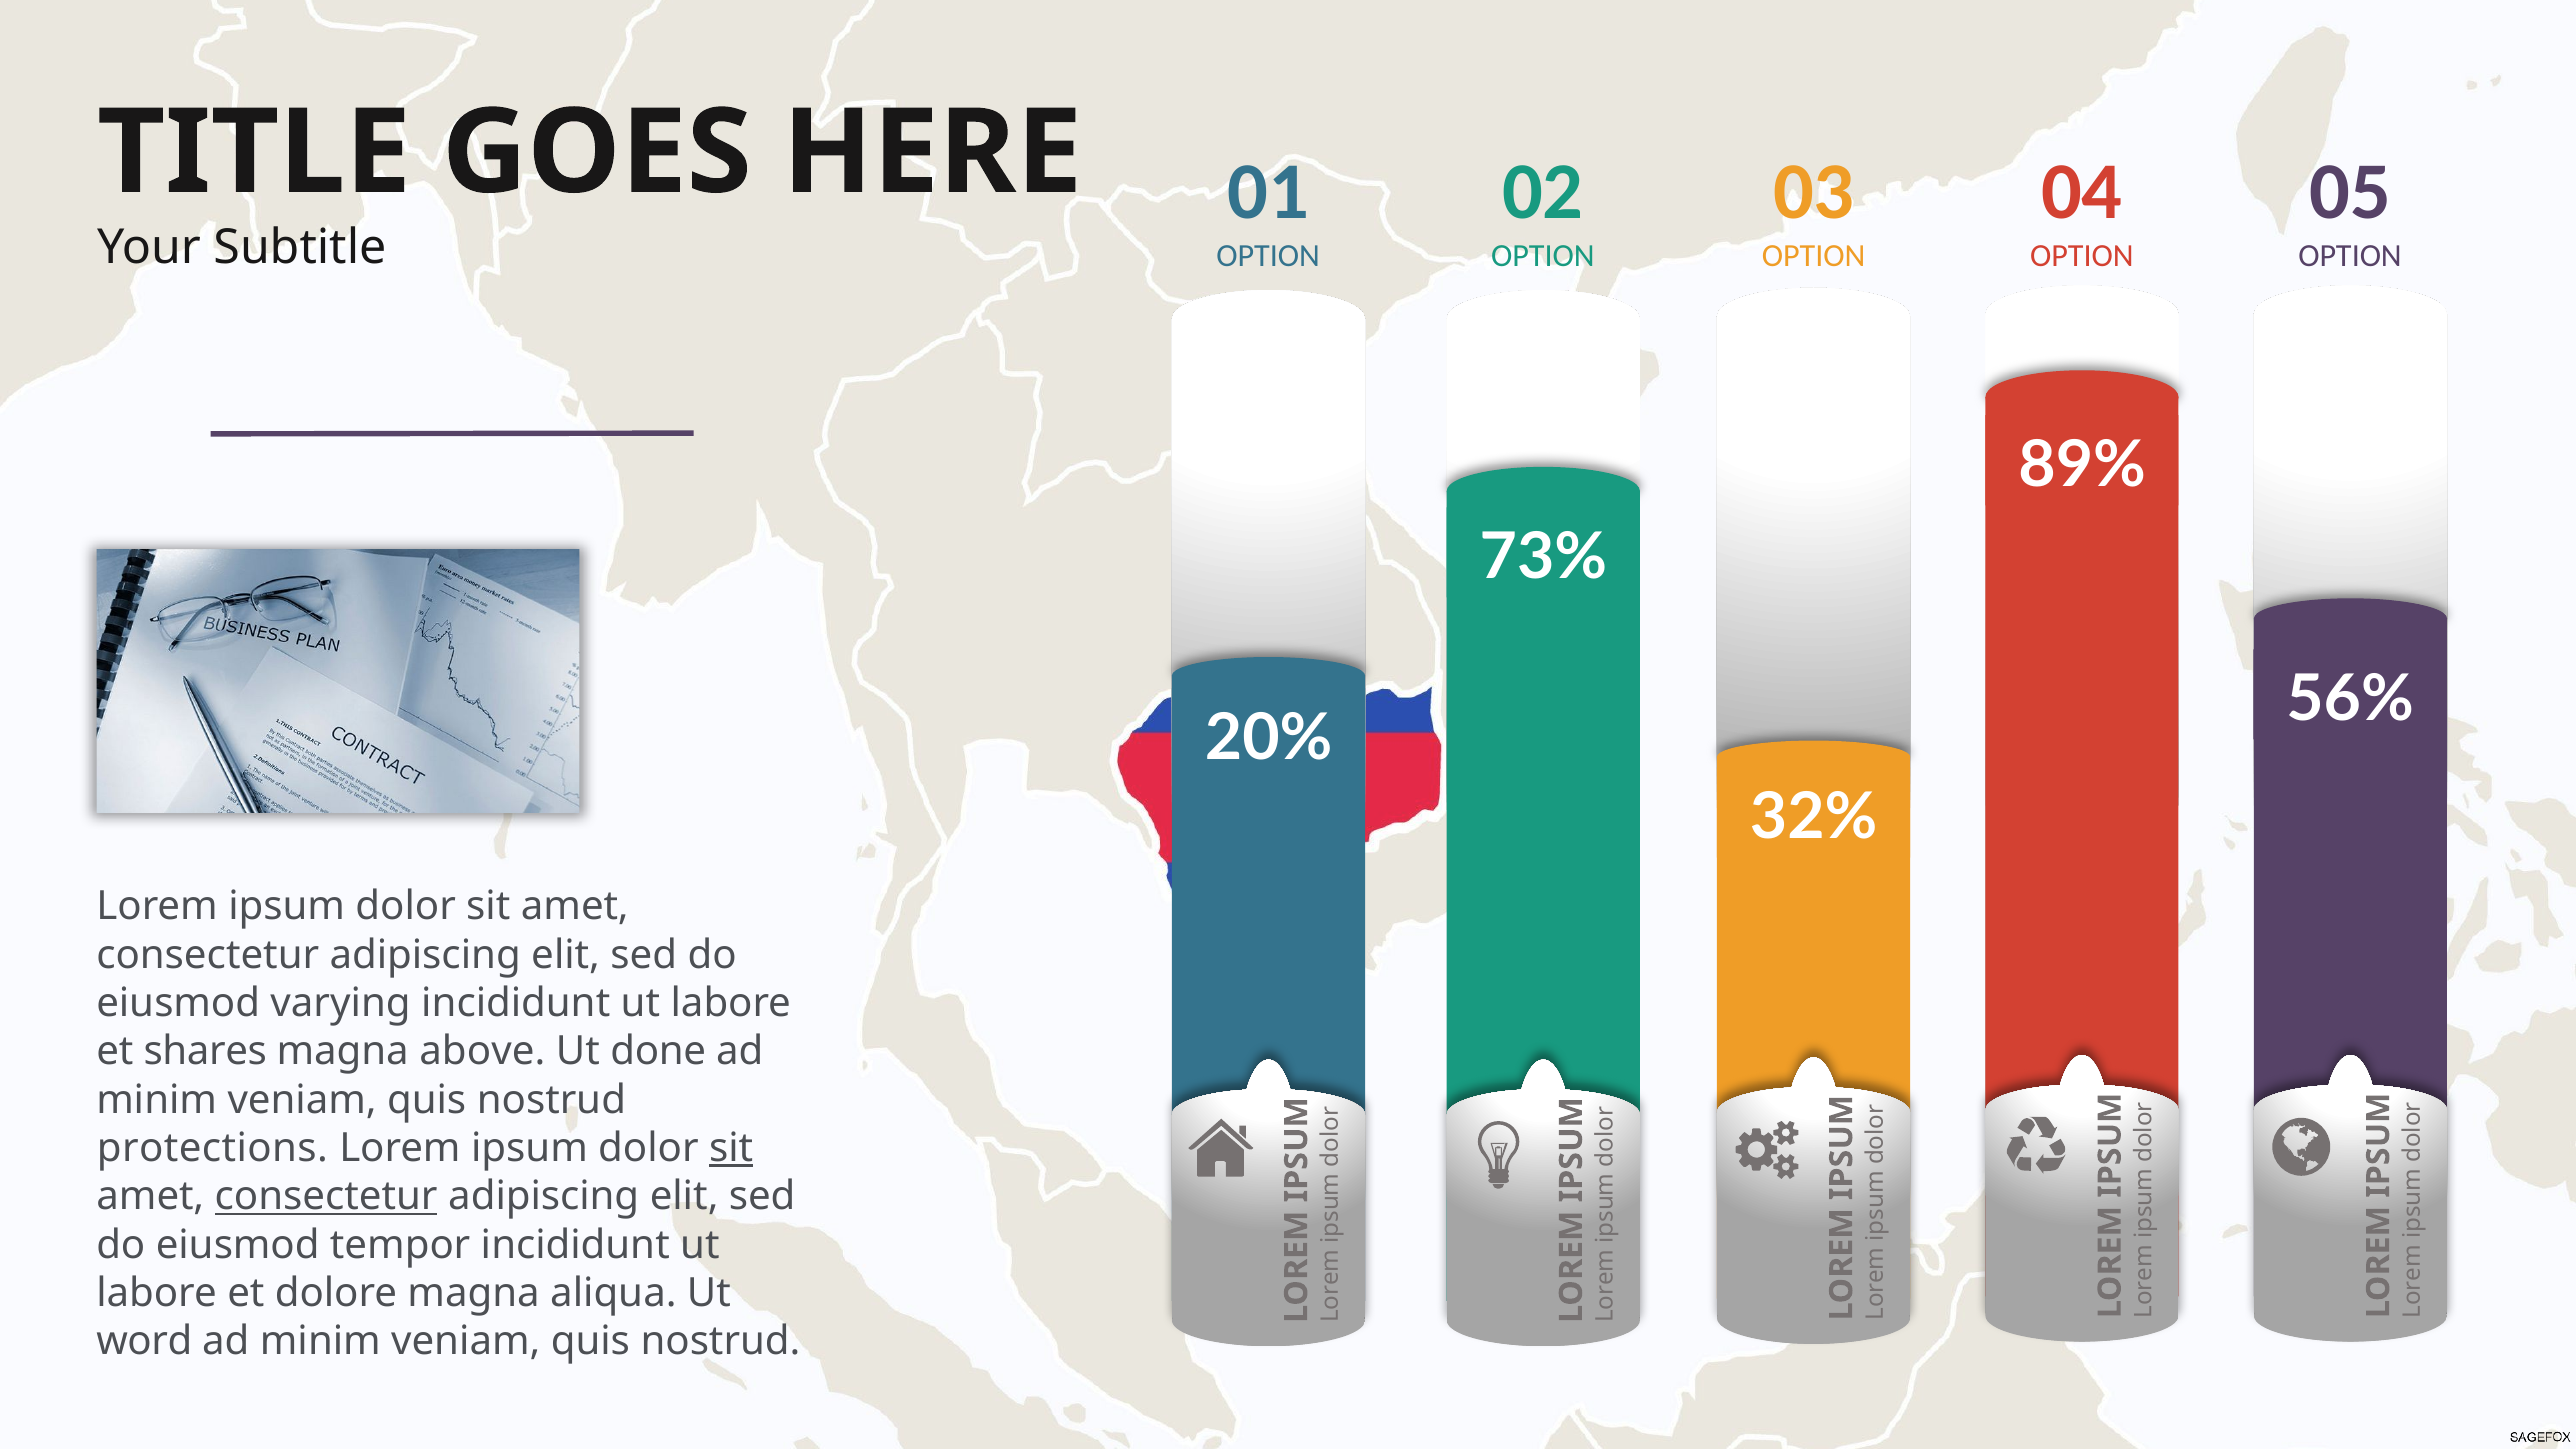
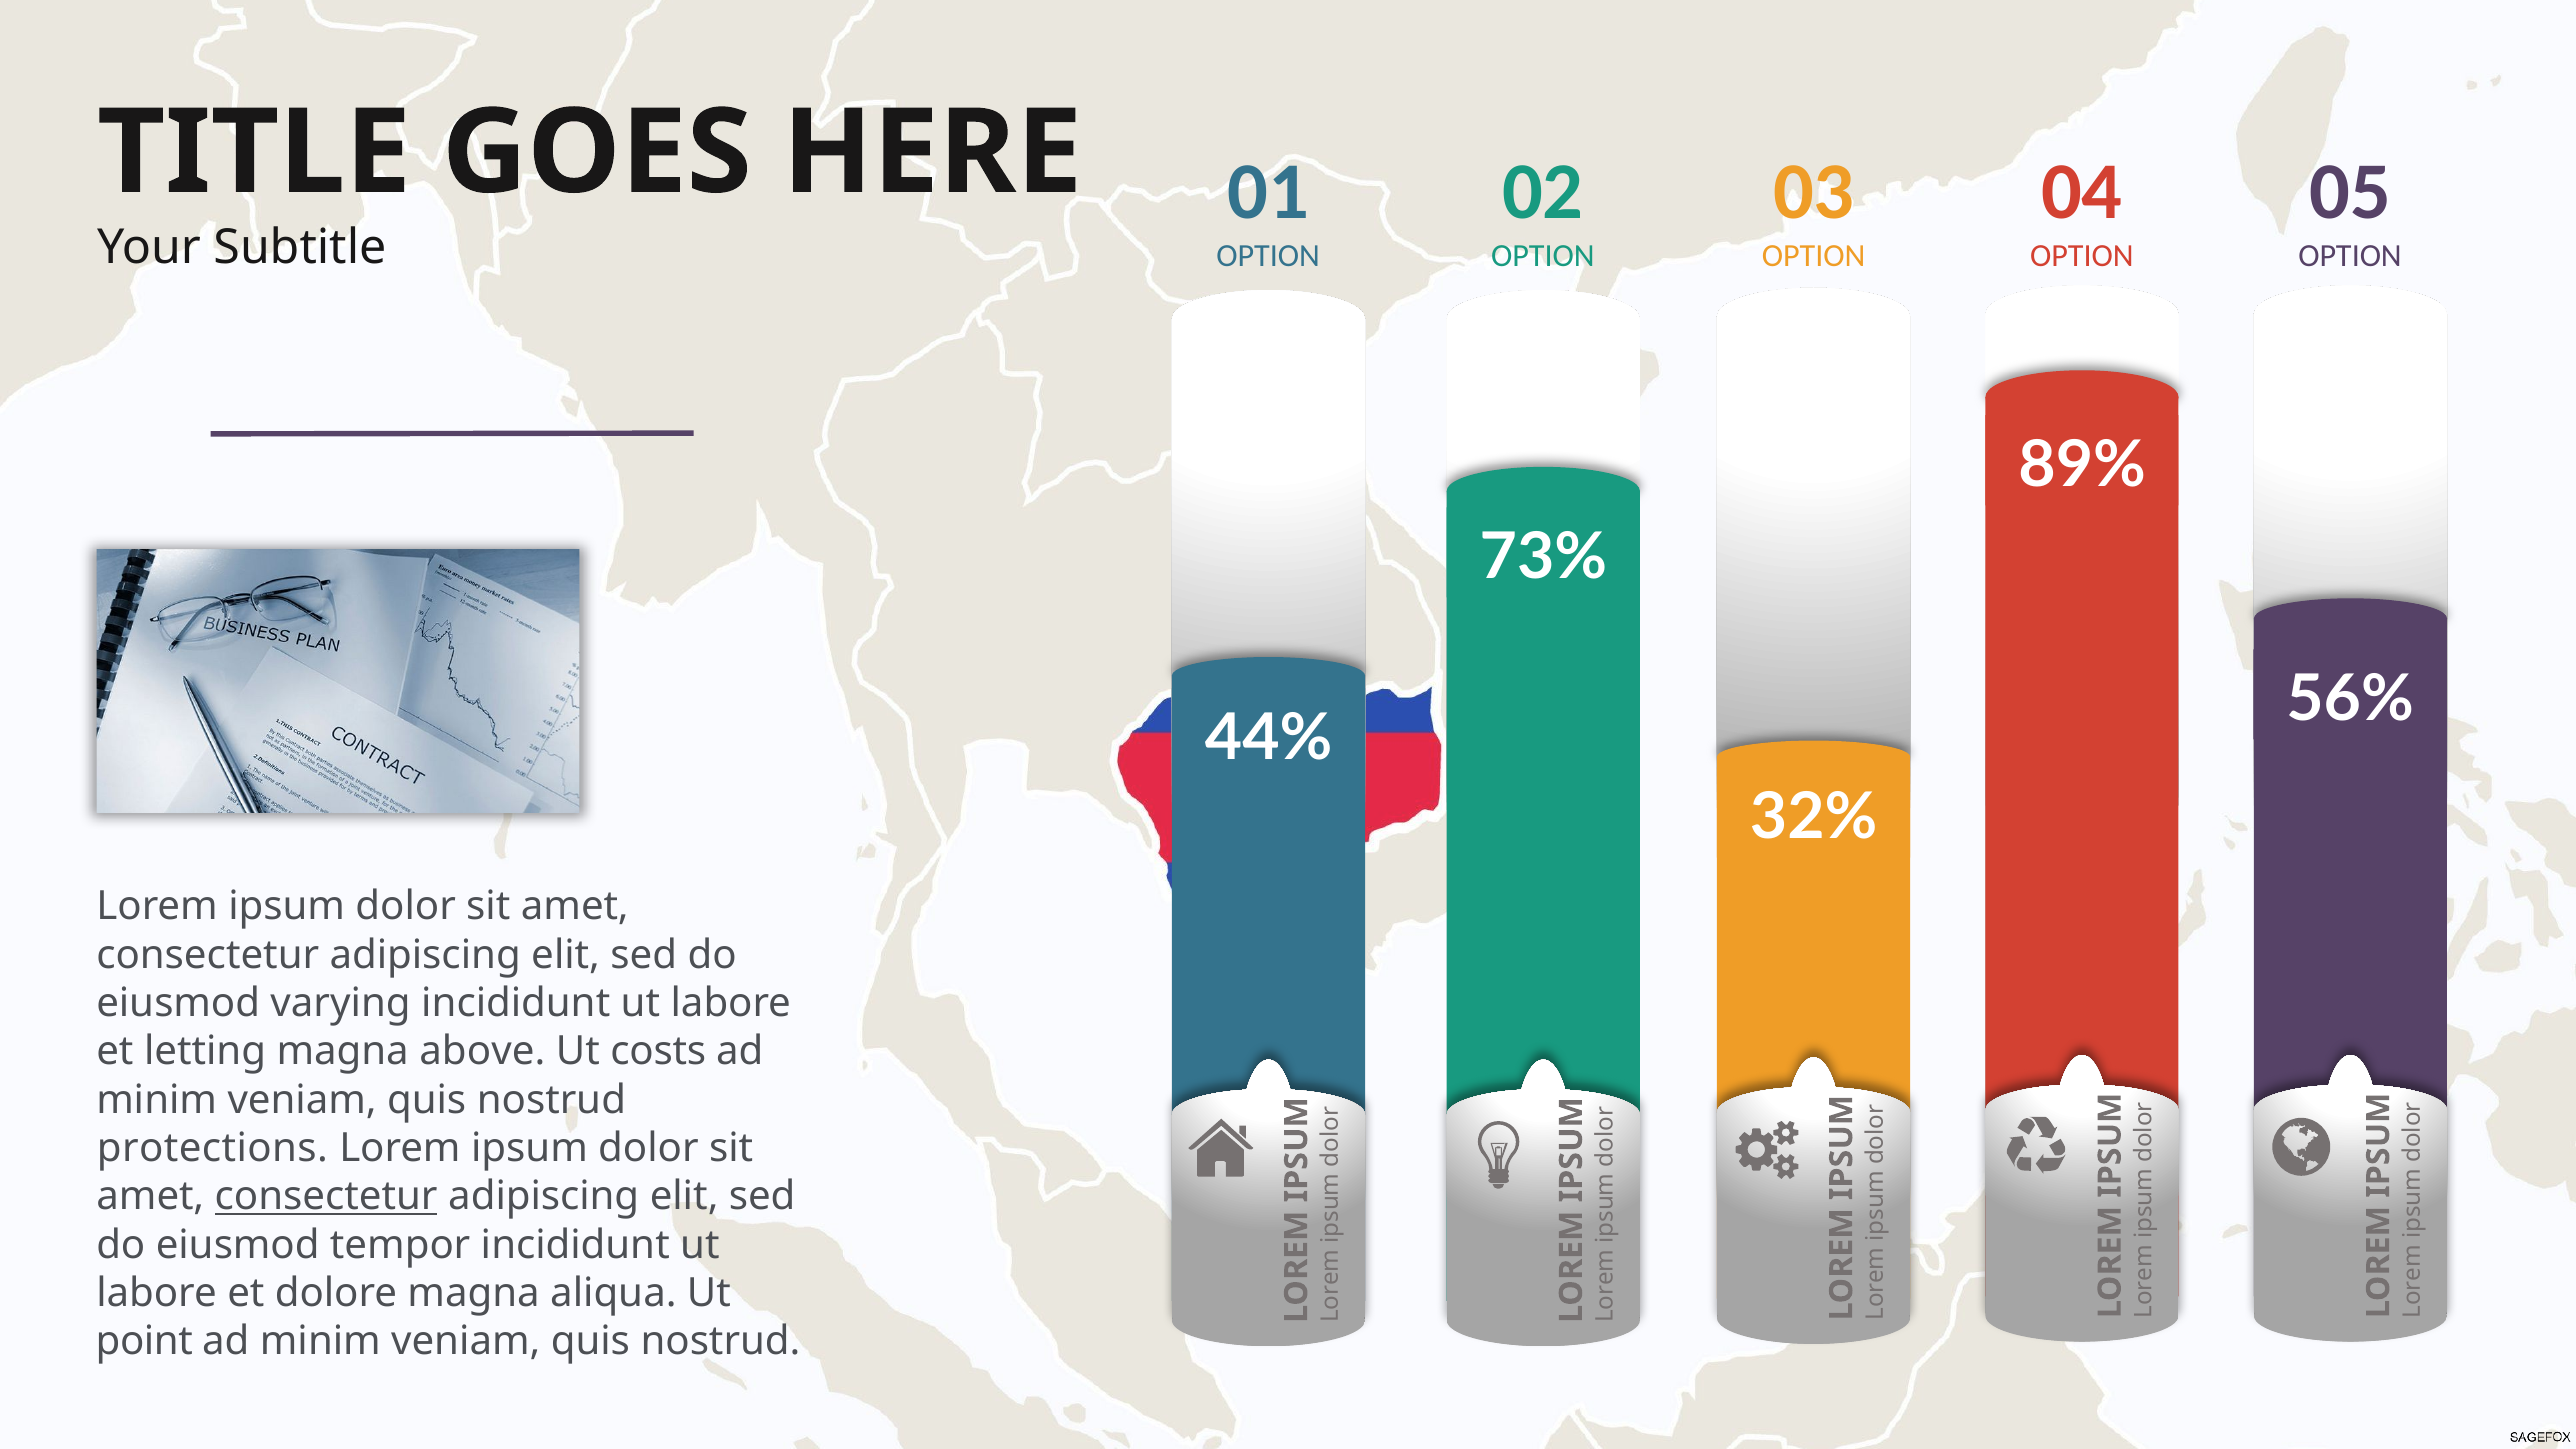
20%: 20% -> 44% (1269, 738)
shares: shares -> letting (205, 1052)
done: done -> costs (658, 1052)
sit underline: present -> none (731, 1148)
word: word -> point (144, 1341)
